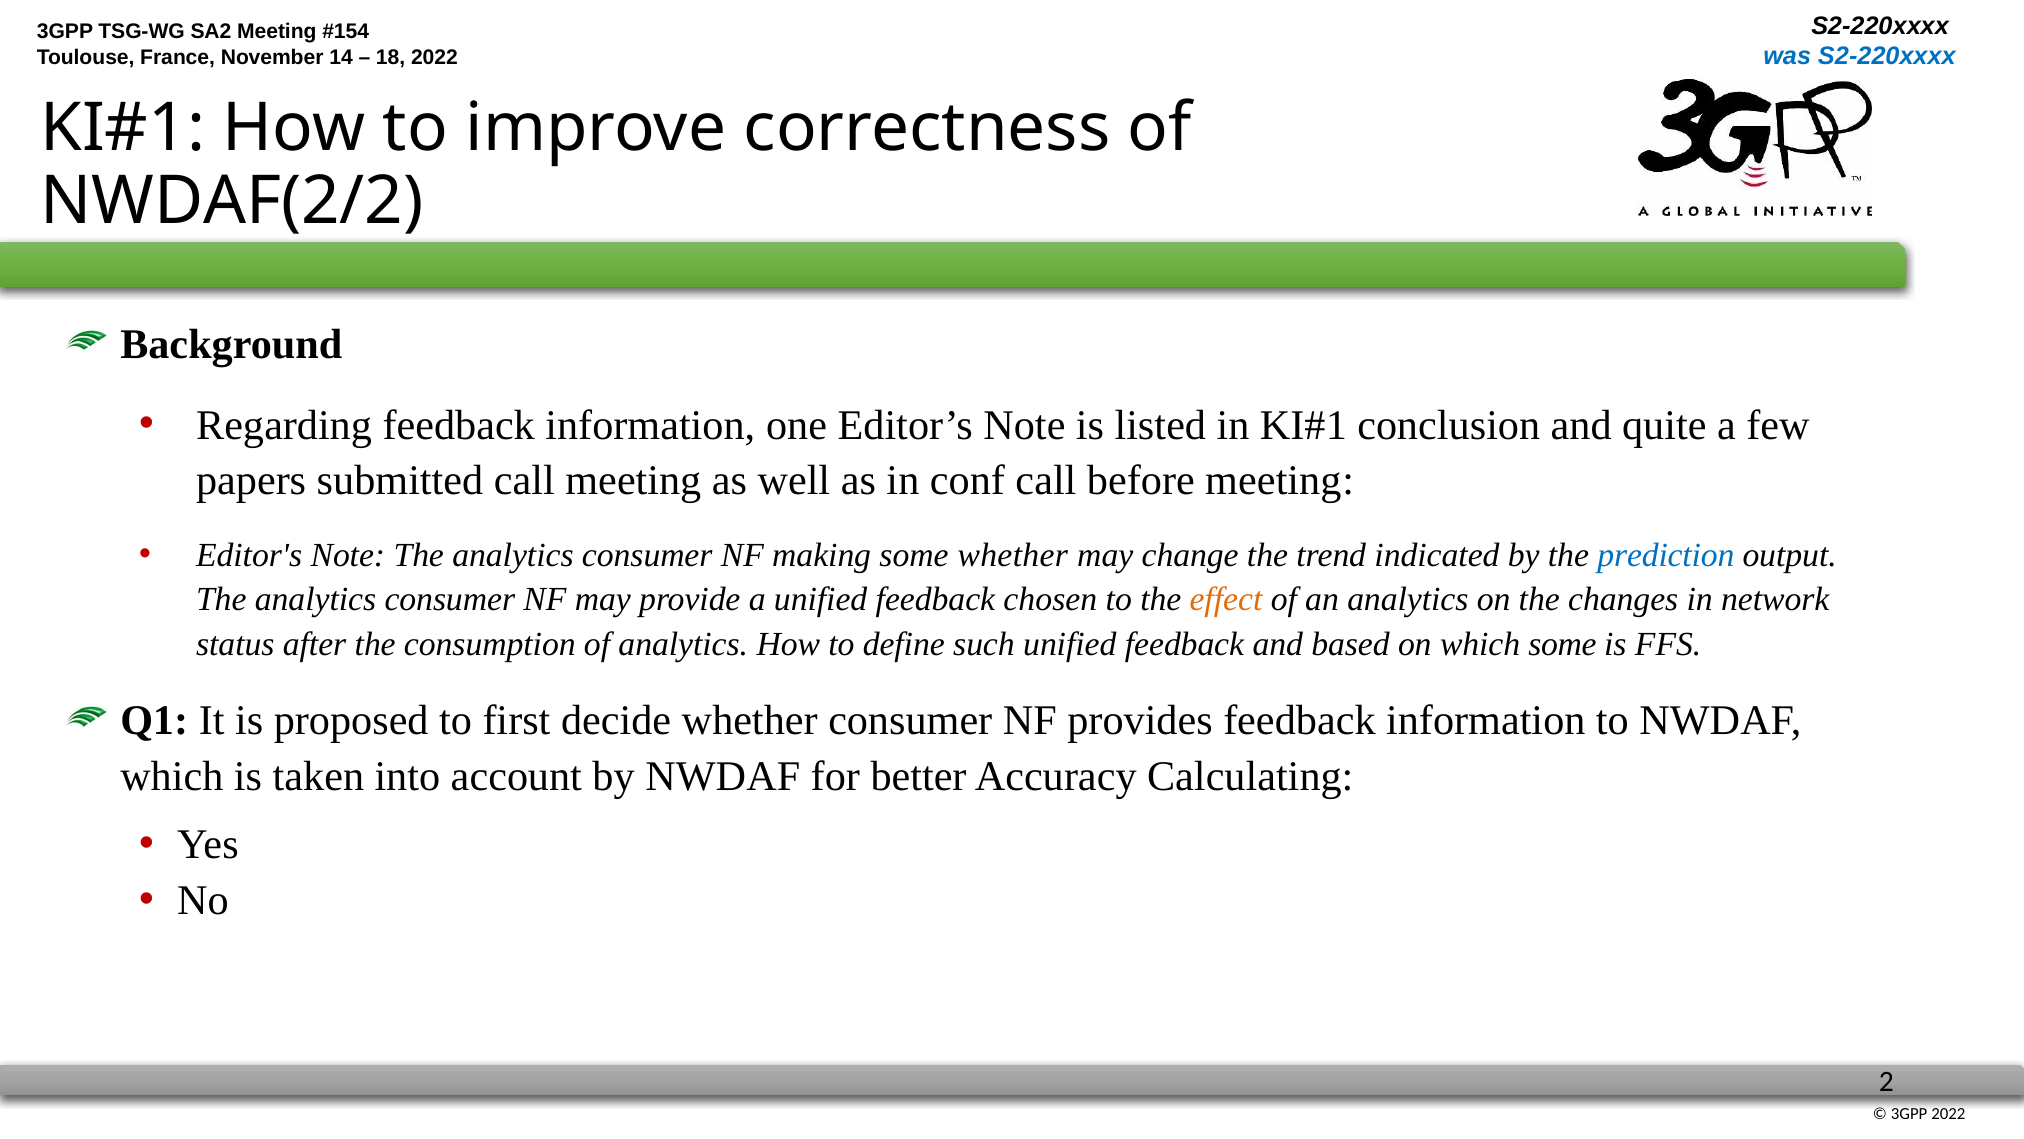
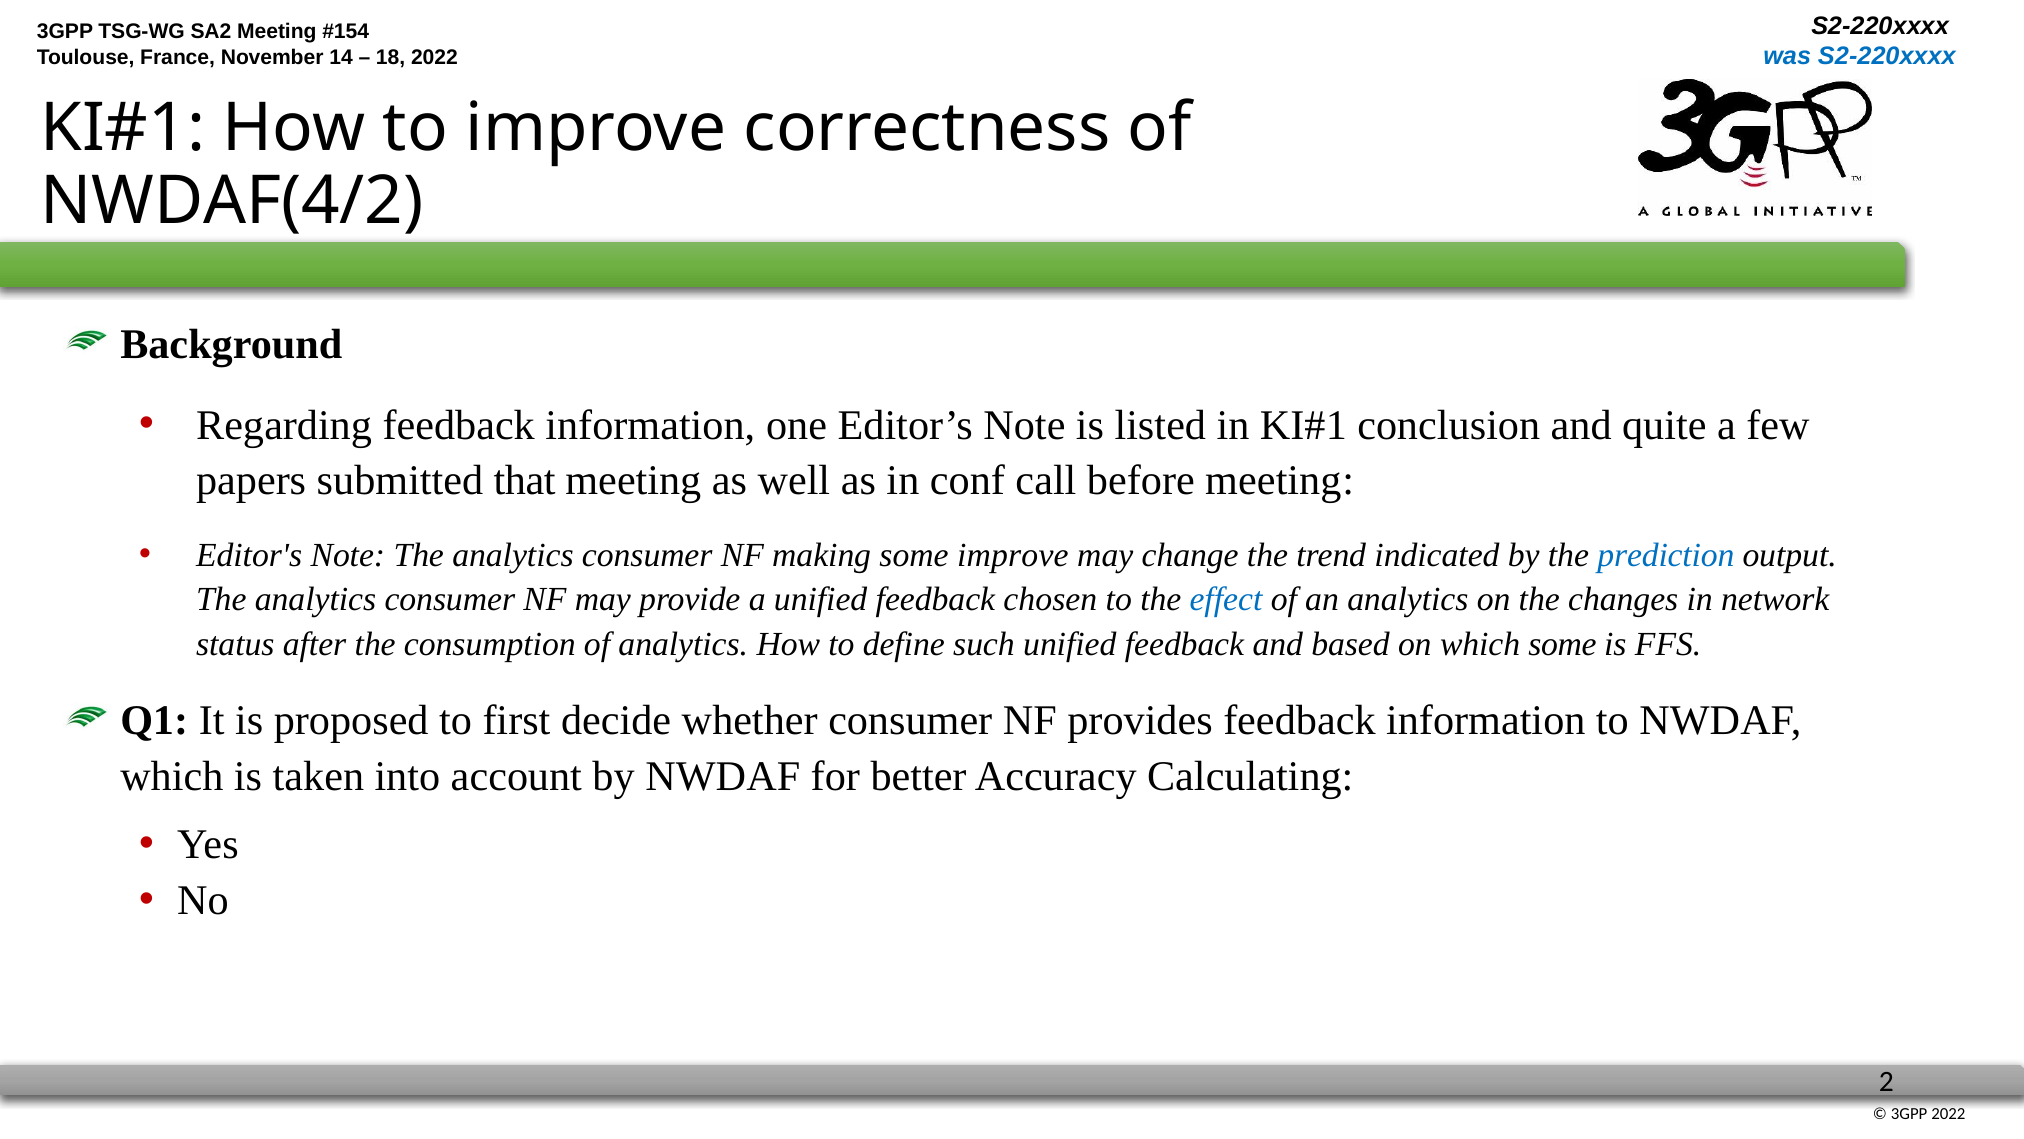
NWDAF(2/2: NWDAF(2/2 -> NWDAF(4/2 (232, 201)
submitted call: call -> that (525, 481)
some whether: whether -> improve (1013, 555)
effect colour: orange -> blue (1226, 599)
